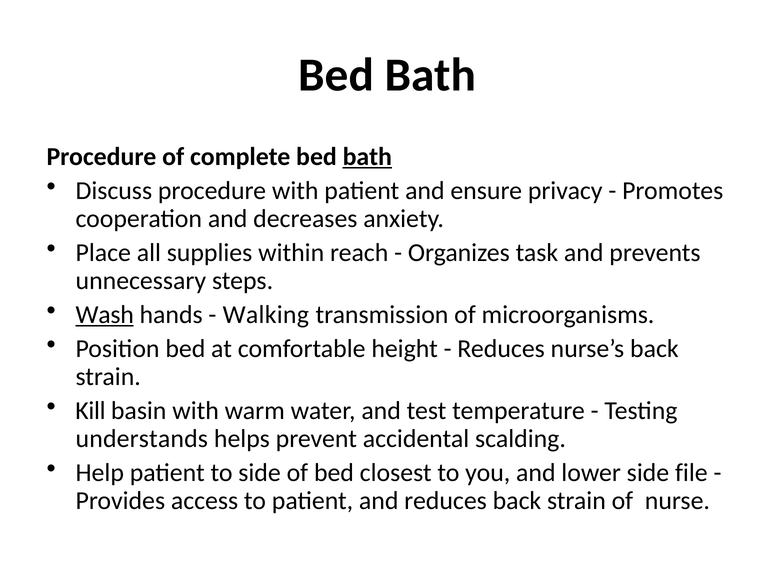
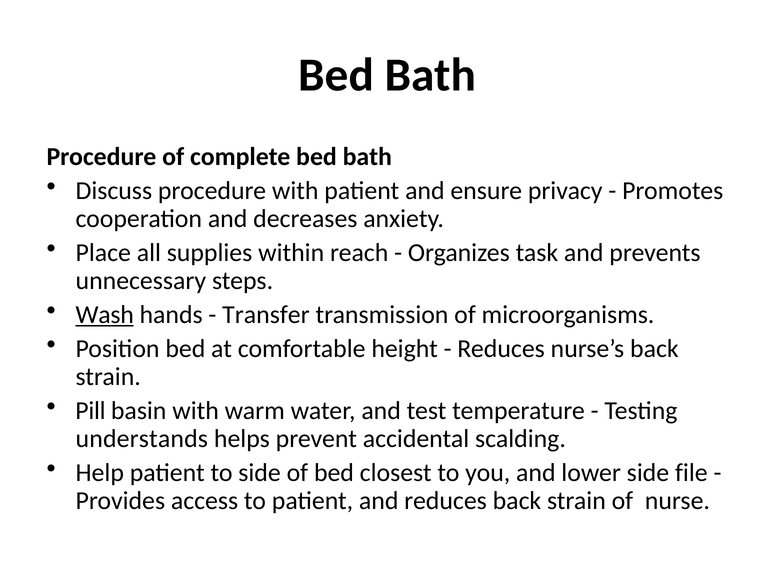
bath underline: present -> none (367, 157)
Walking: Walking -> Transfer (266, 315)
Kill: Kill -> Pill (90, 411)
